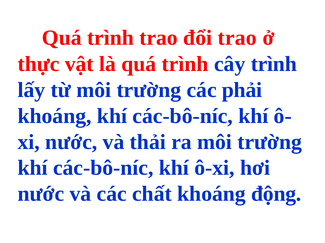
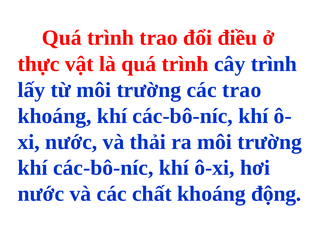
đổi trao: trao -> điều (237, 38)
các phải: phải -> trao (242, 90)
